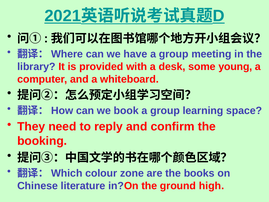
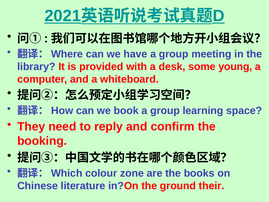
high: high -> their (212, 186)
